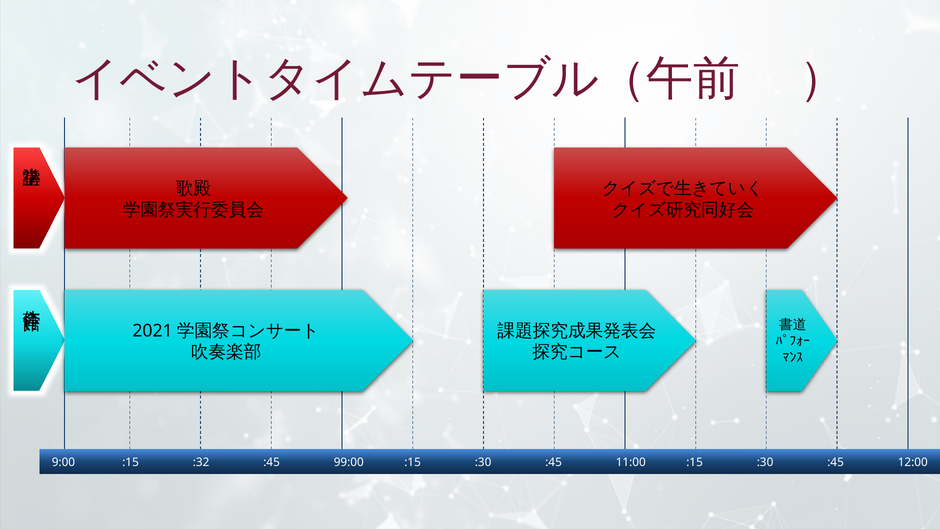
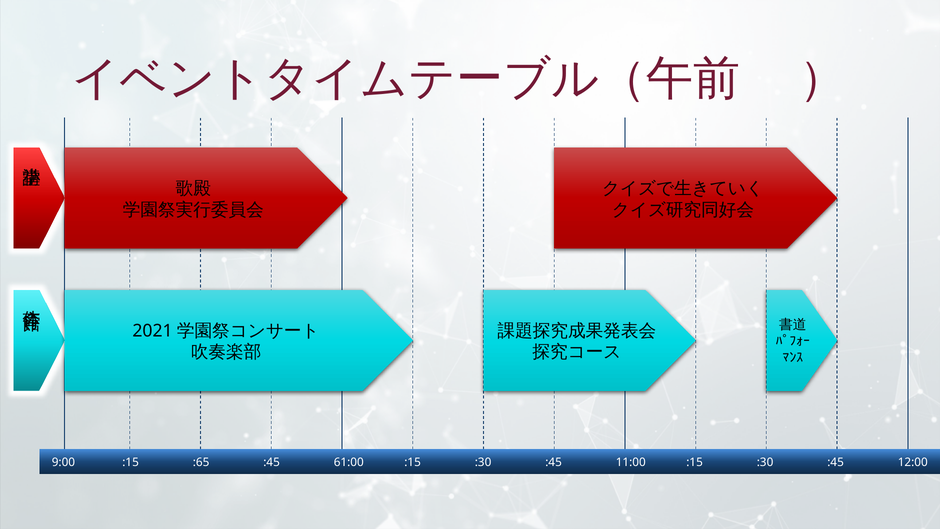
:32: :32 -> :65 (201, 462)
99:00: 99:00 -> 61:00 (349, 462)
